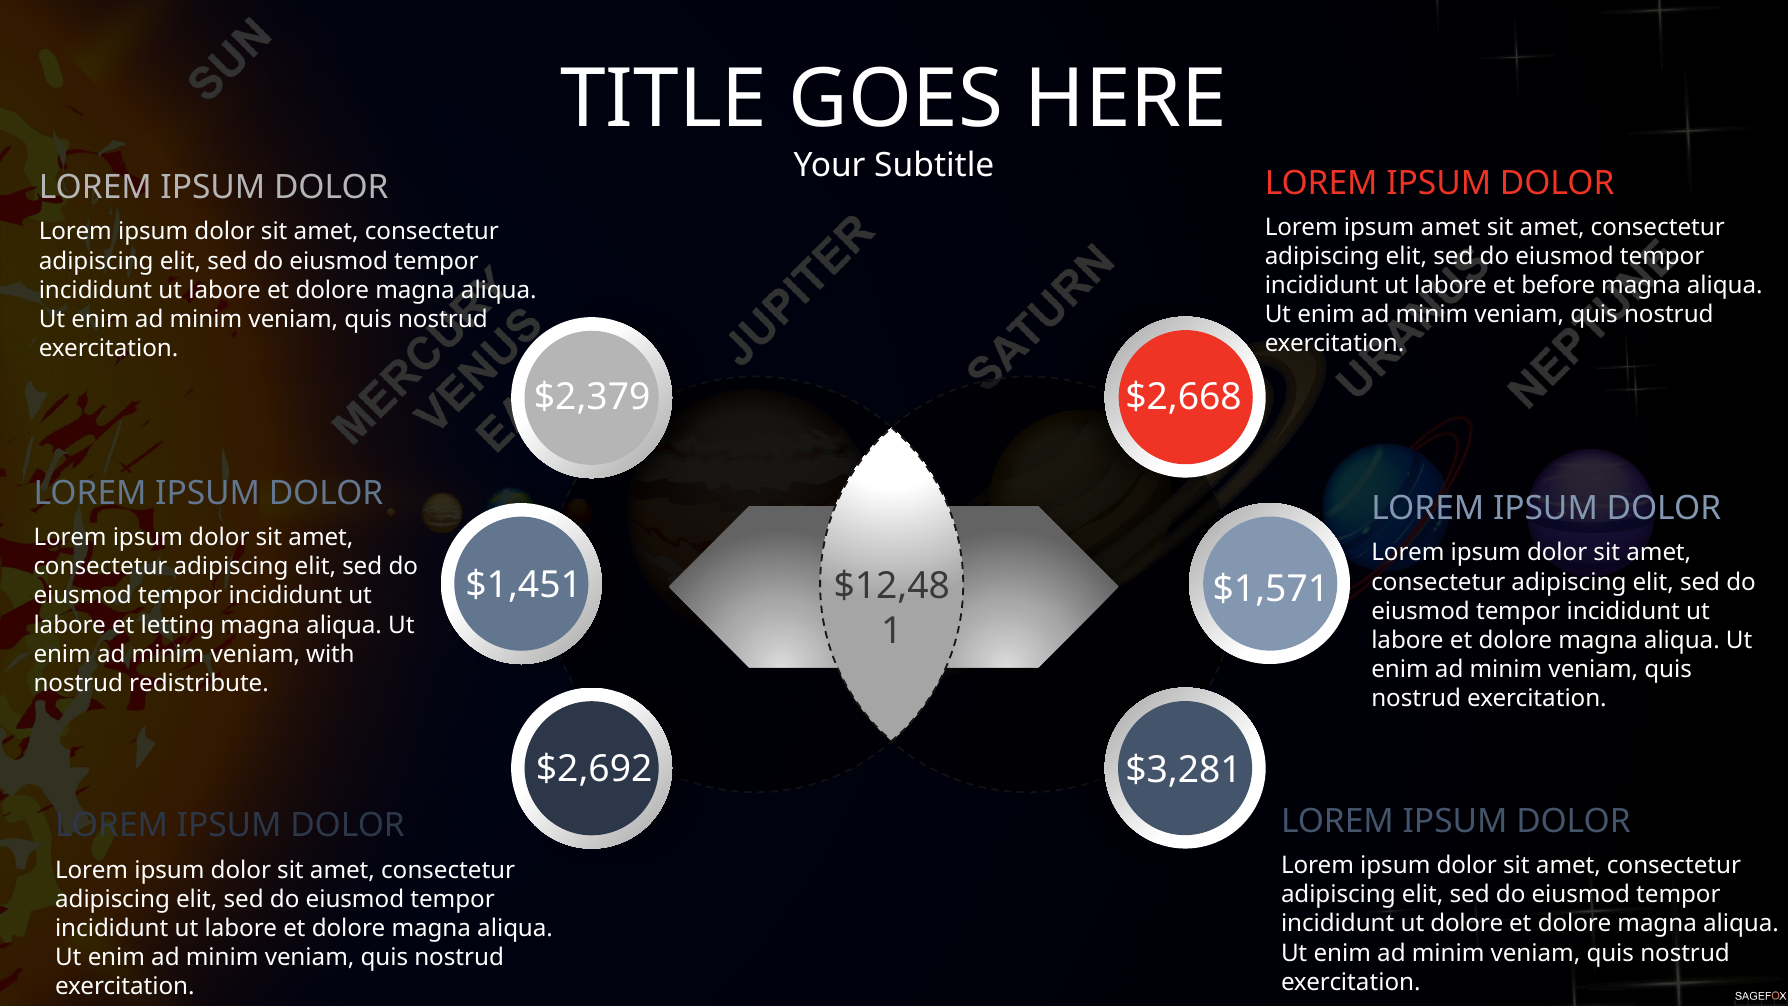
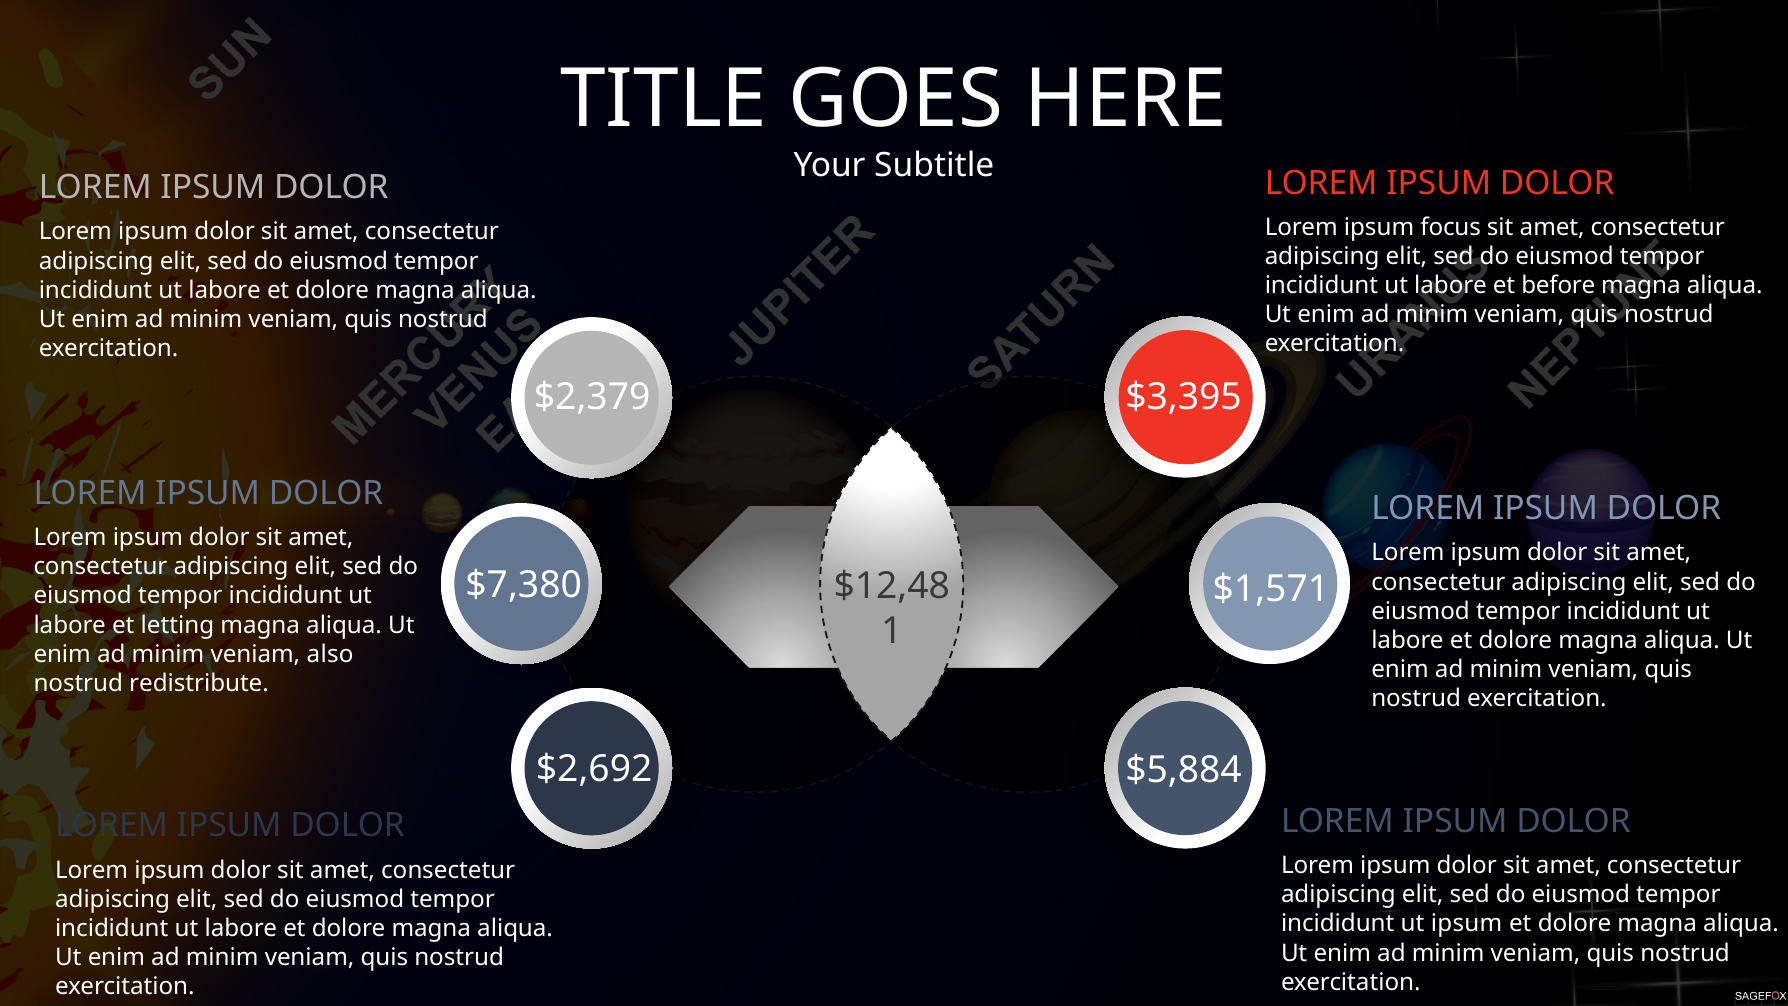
ipsum amet: amet -> focus (1451, 228)
$2,668: $2,668 -> $3,395 (1184, 397)
$1,451: $1,451 -> $7,380 (524, 585)
with: with -> also (330, 654)
$3,281: $3,281 -> $5,884 (1184, 770)
ut dolore: dolore -> ipsum (1467, 924)
